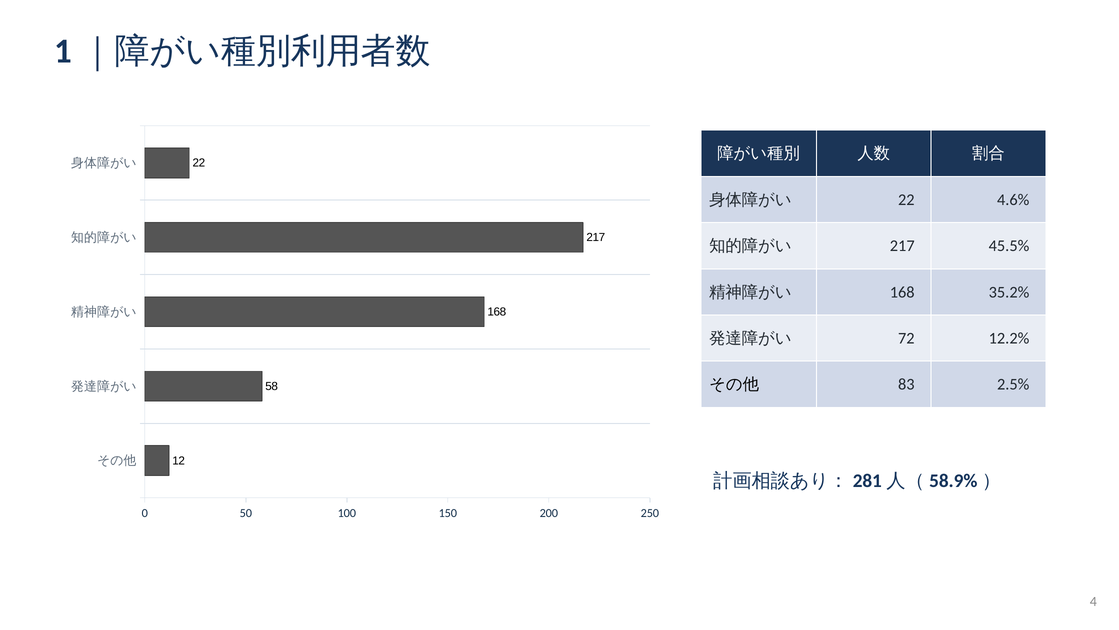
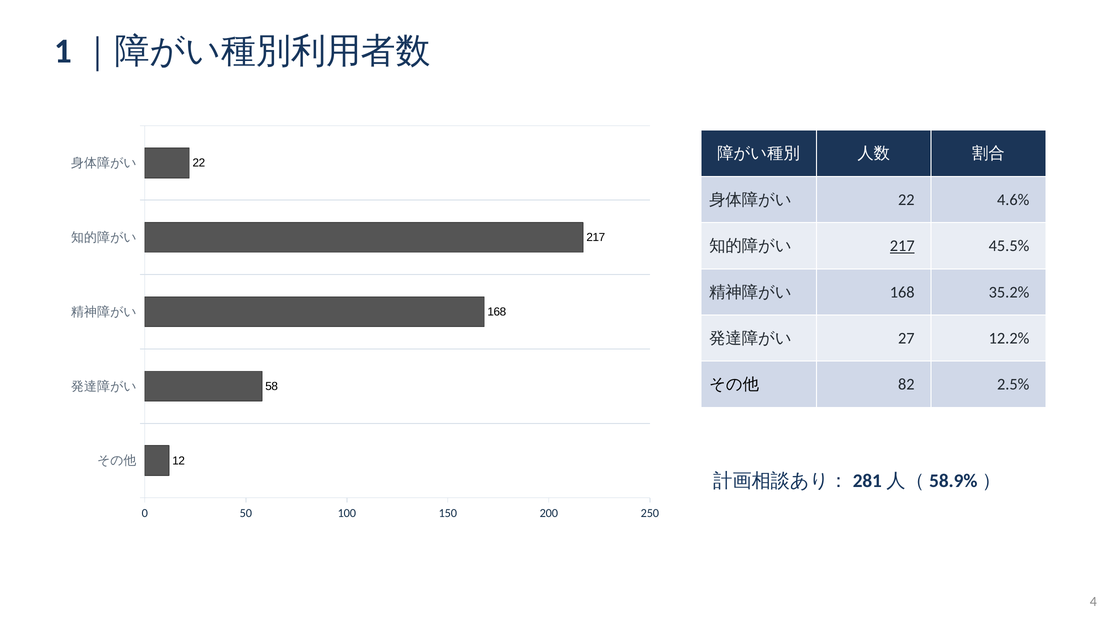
217 underline: none -> present (902, 246)
72: 72 -> 27 (906, 338)
83: 83 -> 82 (906, 384)
